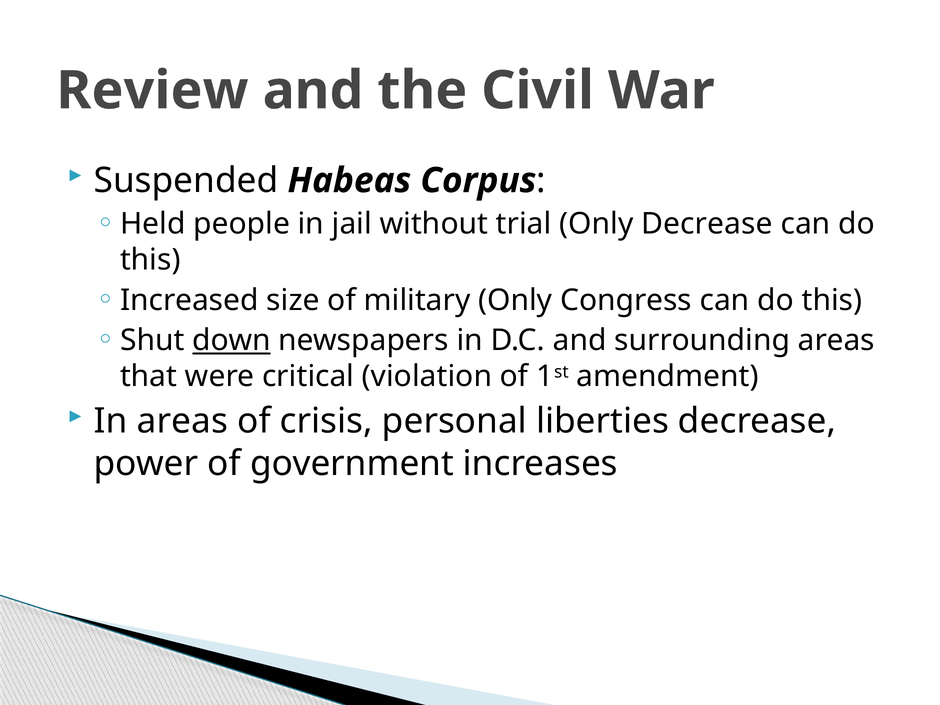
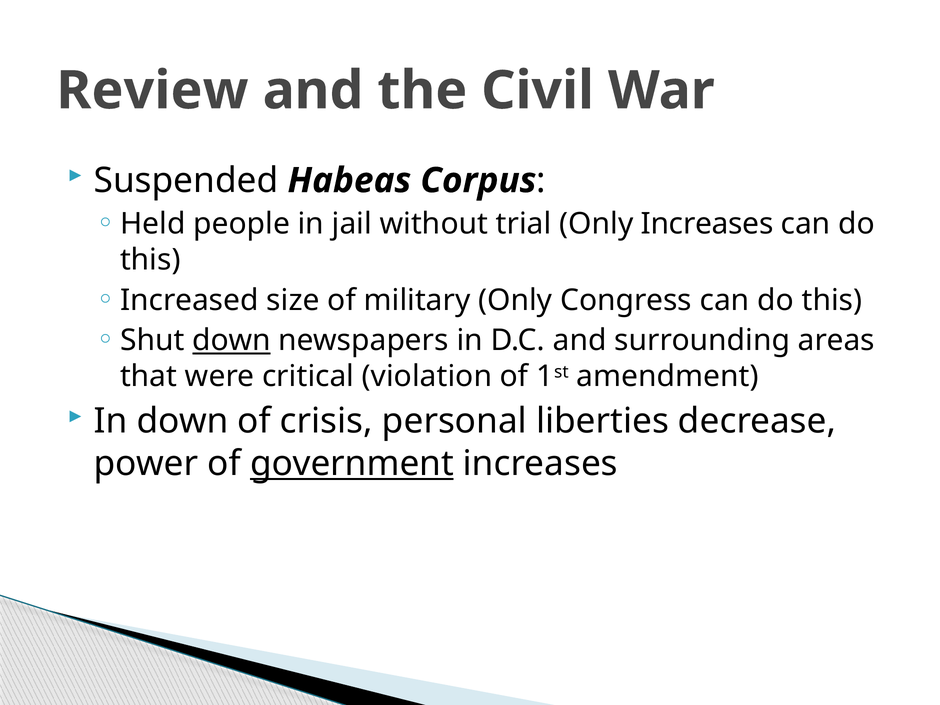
Only Decrease: Decrease -> Increases (707, 224)
In areas: areas -> down (183, 421)
government underline: none -> present (352, 464)
